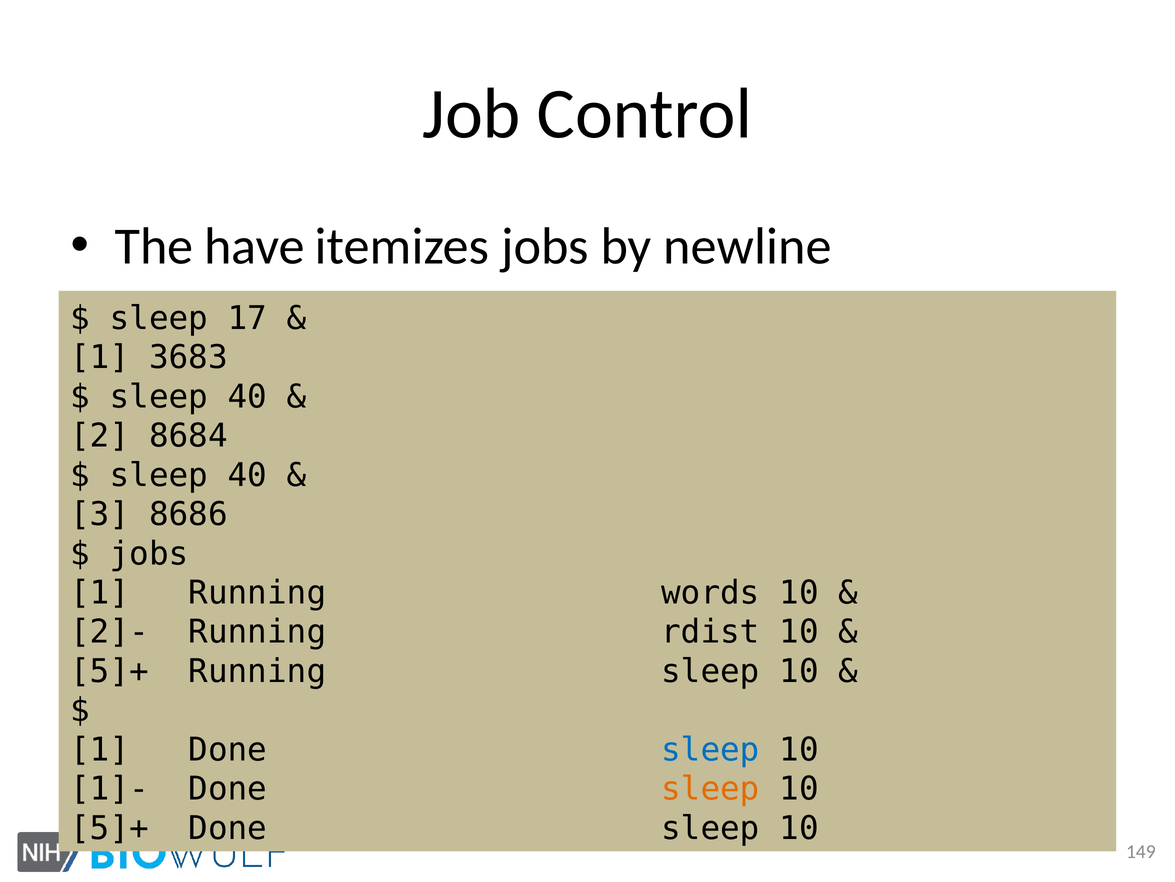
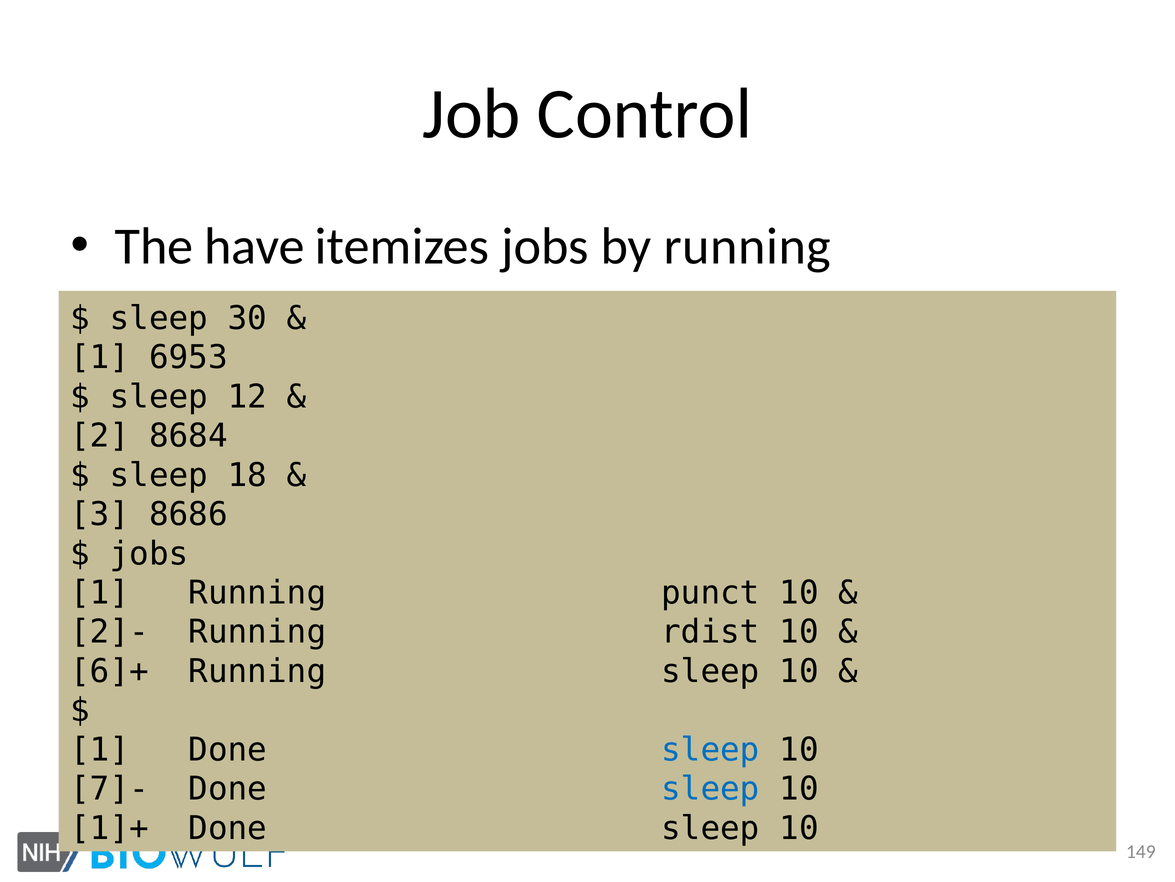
by newline: newline -> running (747, 246)
17: 17 -> 30 (247, 318)
3683: 3683 -> 6953 (188, 357)
40: 40 -> 12 (247, 397)
40: 40 -> 18 (247, 475)
words: words -> punct (710, 592)
5]+: 5]+ -> 6]+ (110, 671)
1]-: 1]- -> 7]- (110, 788)
sleep colour: orange -> blue (710, 788)
5]+: 5]+ -> 1]+ (110, 828)
